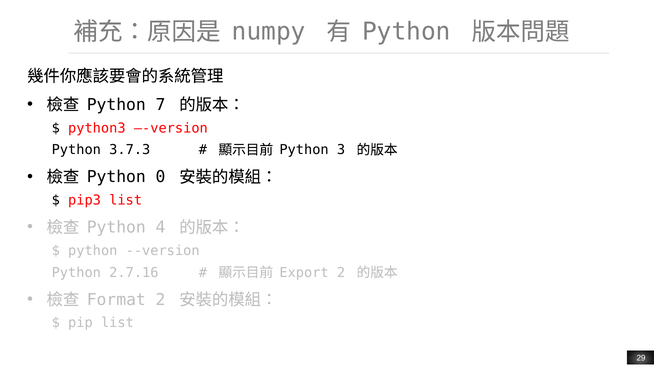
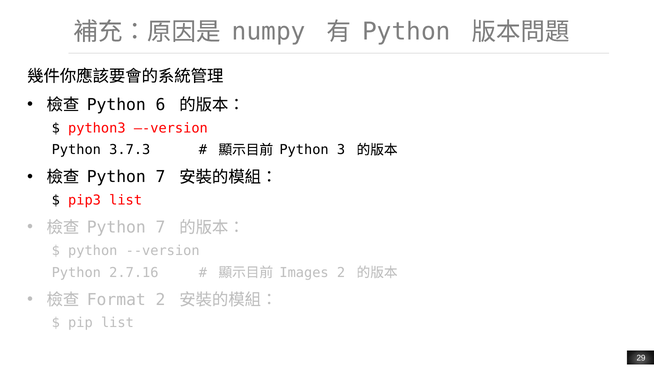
7: 7 -> 6 (161, 105)
0: 0 -> 7 (161, 177)
4: 4 -> 7 (161, 227)
Export: Export -> Images (304, 272)
